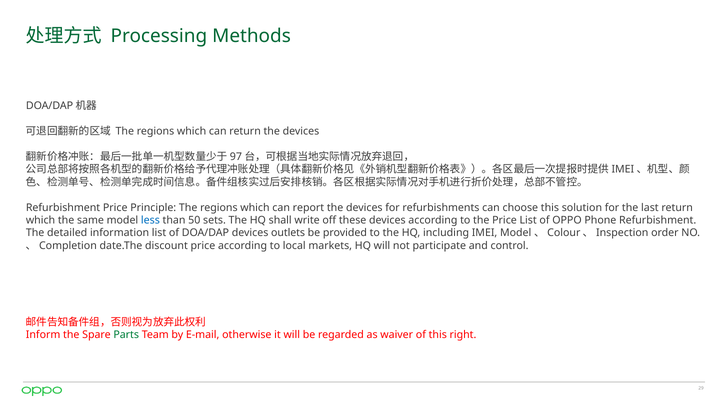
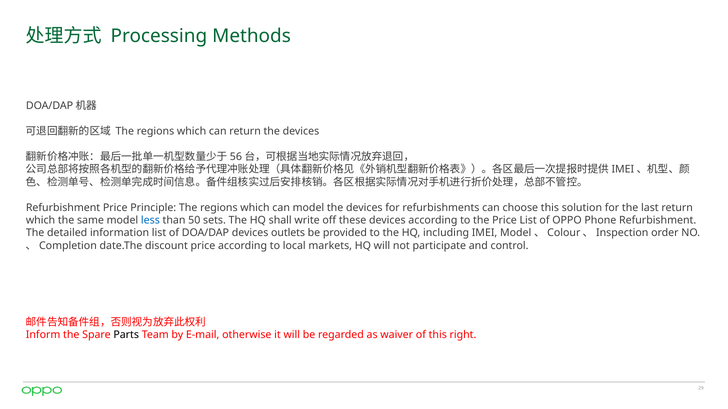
97: 97 -> 56 (236, 157)
can report: report -> model (308, 208)
Parts colour: green -> black (126, 335)
